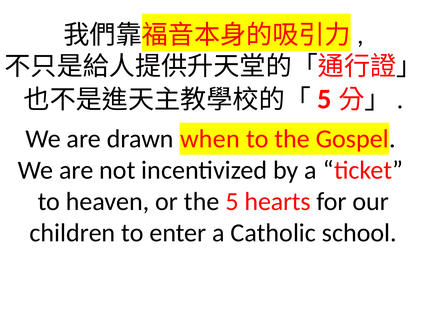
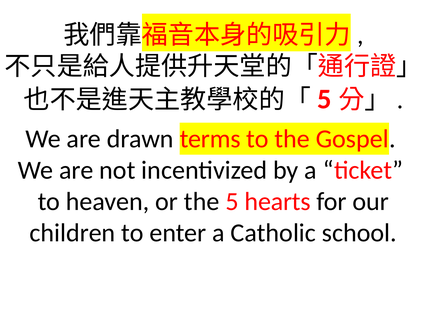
when: when -> terms (210, 139)
